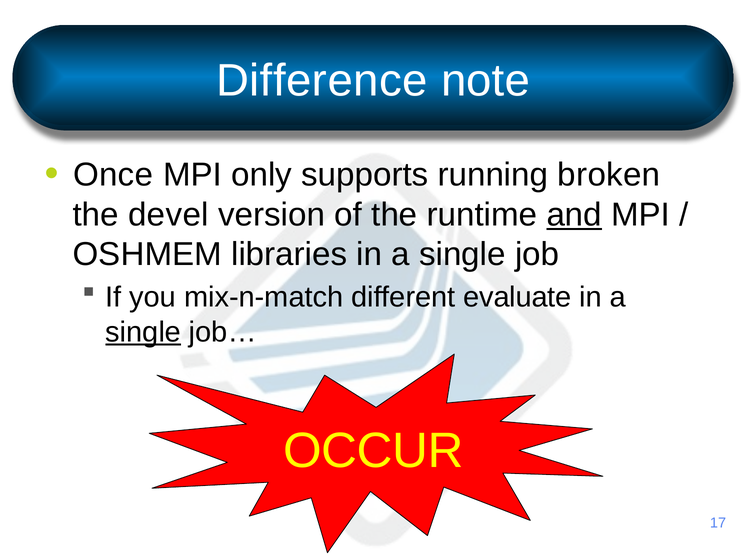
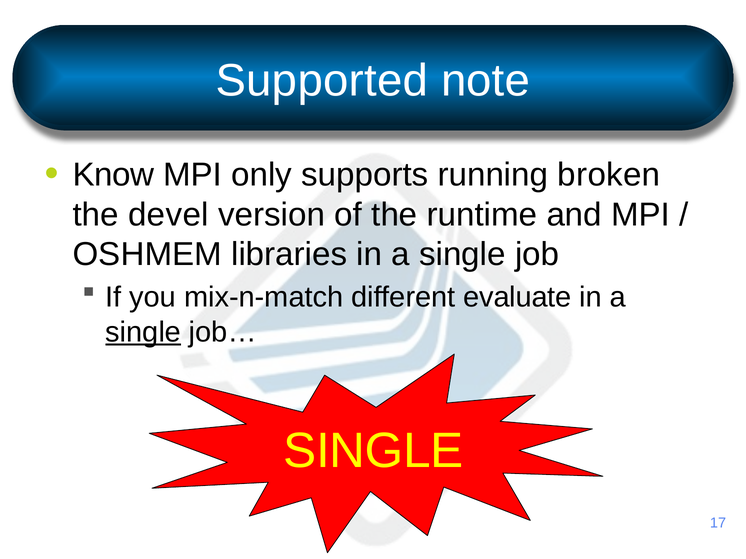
Difference: Difference -> Supported (322, 81)
Once: Once -> Know (113, 175)
and underline: present -> none (574, 215)
OCCUR: OCCUR -> SINGLE (373, 451)
